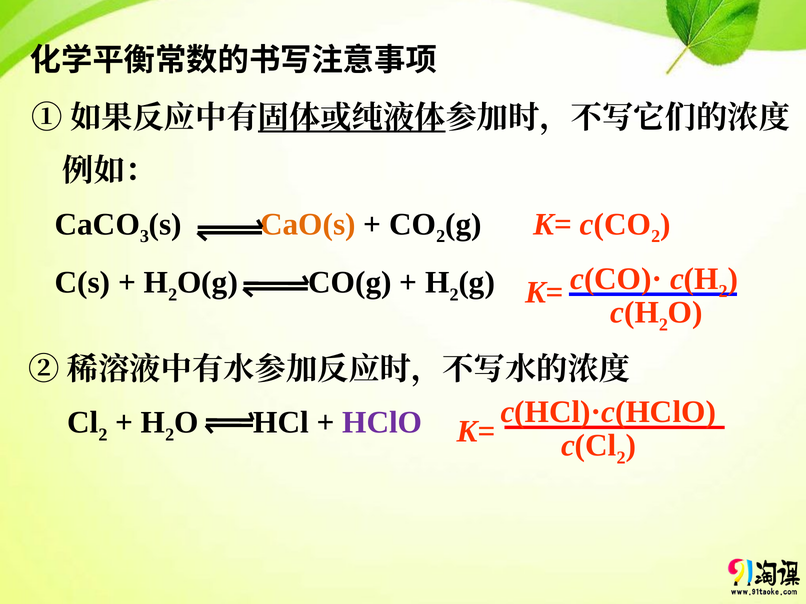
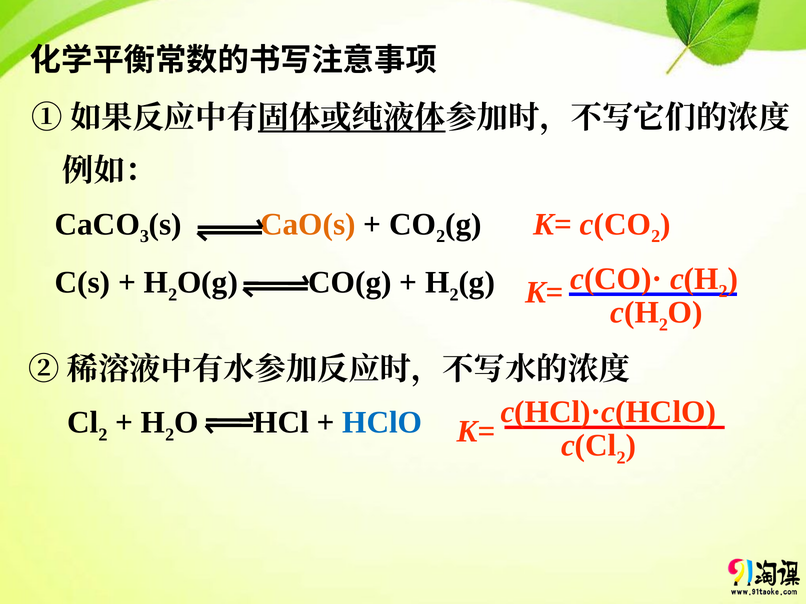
HClO colour: purple -> blue (382, 423)
